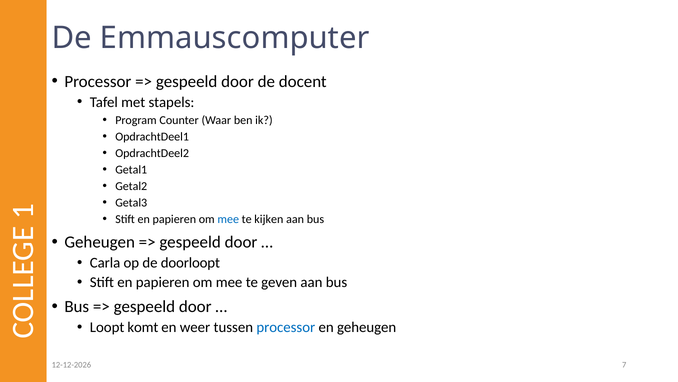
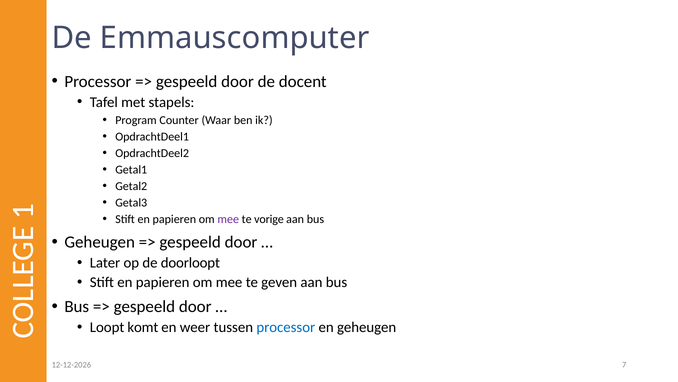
mee colour: blue -> purple (228, 219)
kijken: kijken -> vorige (269, 219)
Carla: Carla -> Later (105, 262)
